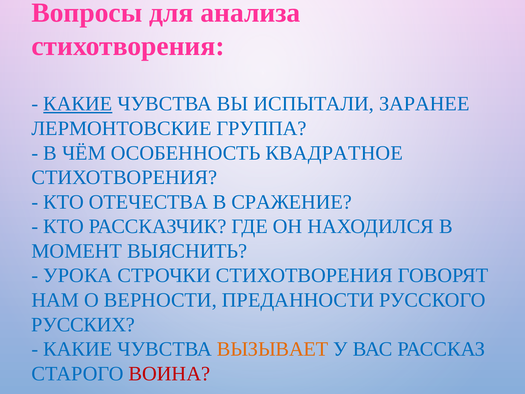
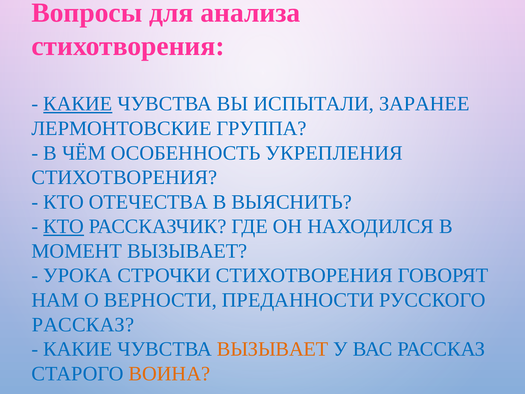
КВАДРАТНОЕ: КВАДРАТНОЕ -> УКРЕПЛЕНИЯ (334, 153)
СРАЖЕНИЕ: СРАЖЕНИЕ -> ВЫЯСНИТЬ (292, 202)
КТО underline: none -> present (64, 226)
МОМЕНТ ВЫЯСНИТЬ: ВЫЯСНИТЬ -> ВЫЗЫВАЕТ (187, 251)
РУССКИХ: РУССКИХ -> РАССКАЗ (83, 324)
ВОИНА colour: red -> orange (169, 373)
